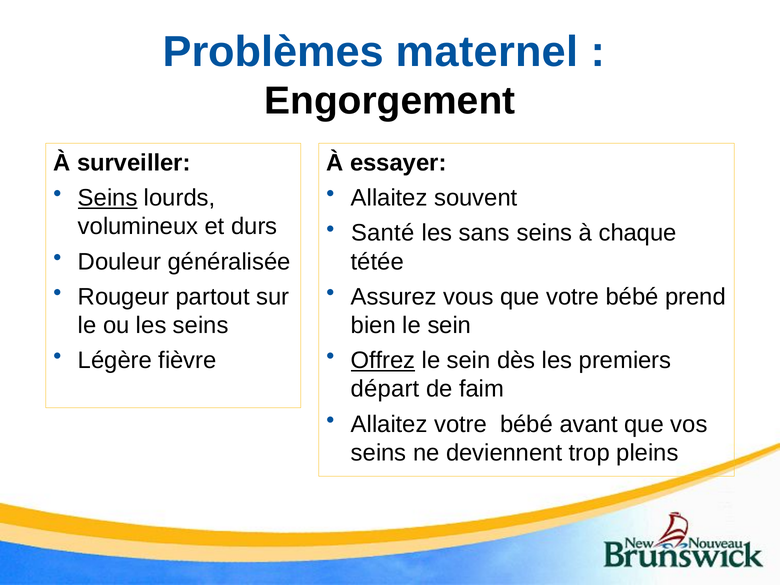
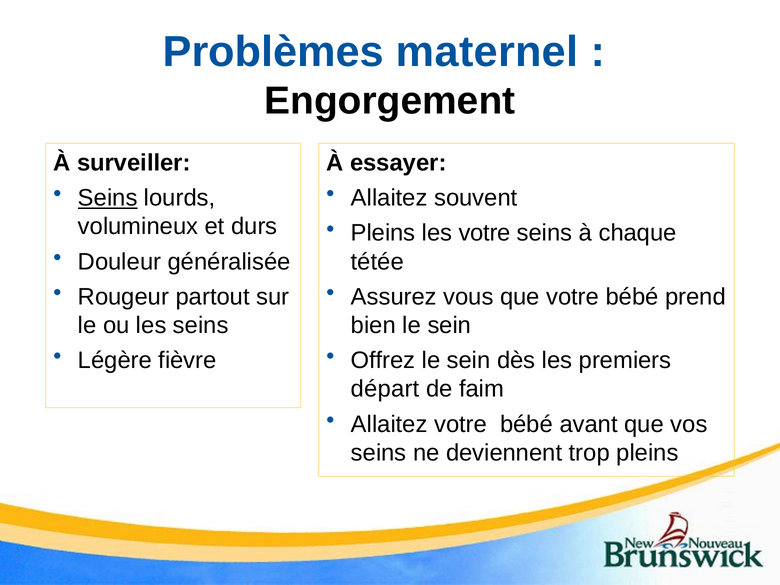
Santé: Santé -> Pleins (383, 233)
les sans: sans -> votre (485, 233)
Offrez underline: present -> none (383, 360)
